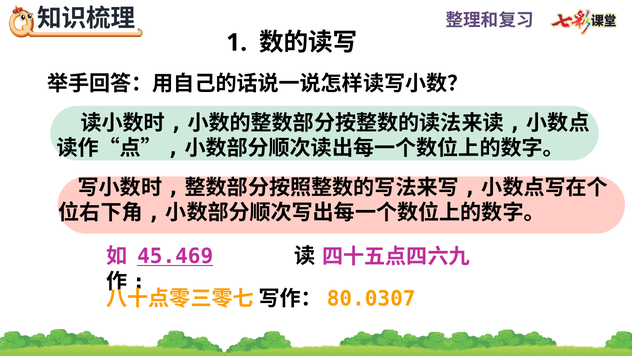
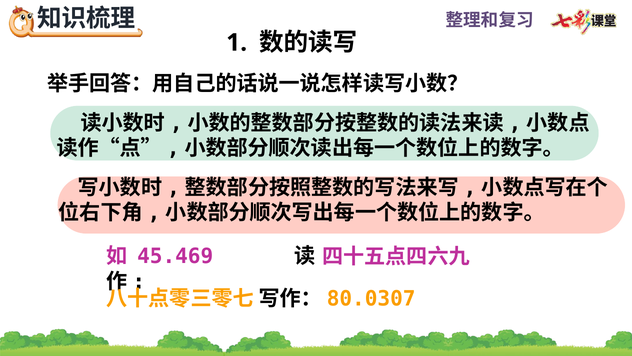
45.469 underline: present -> none (175, 256)
